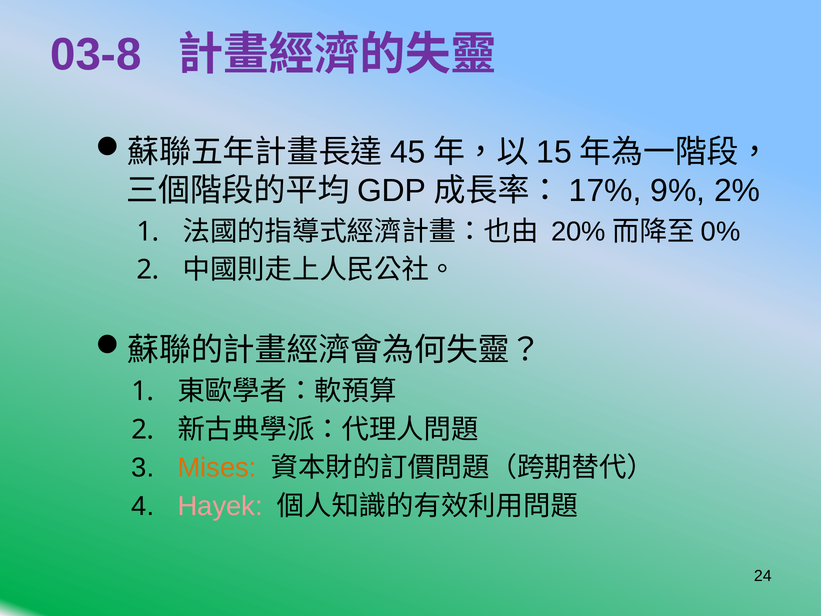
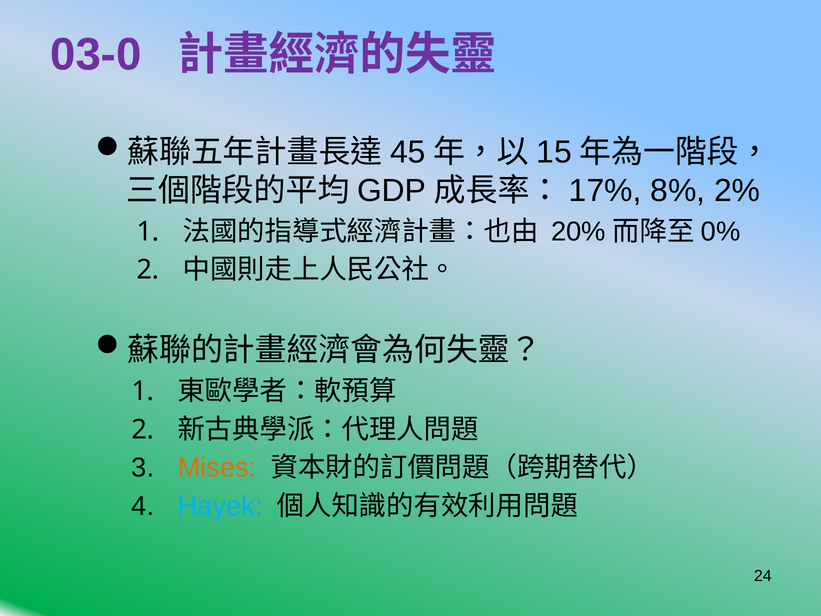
03-8: 03-8 -> 03-0 (96, 54)
9%: 9% -> 8% (678, 191)
Hayek colour: pink -> light blue (220, 506)
